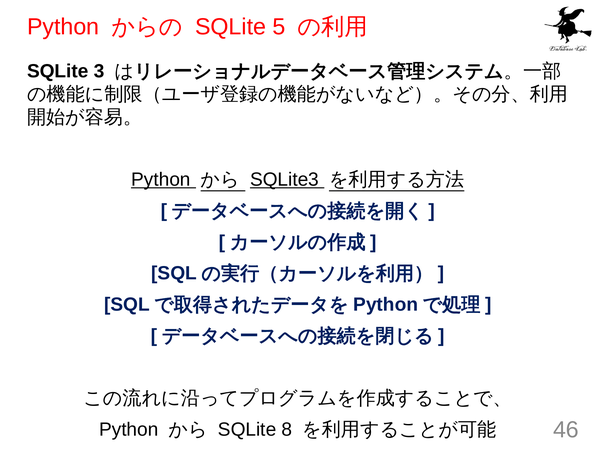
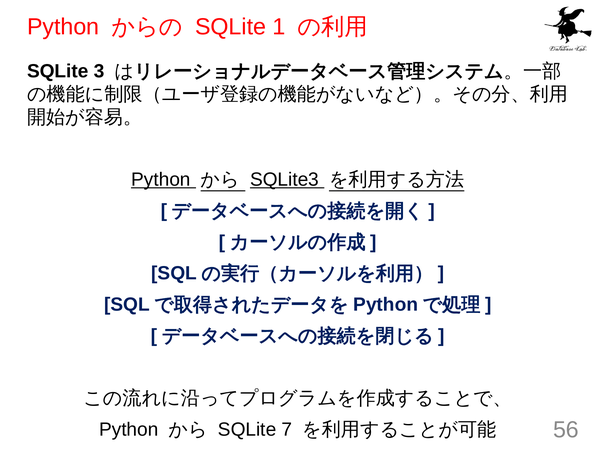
5: 5 -> 1 (279, 27)
8: 8 -> 7 (287, 429)
46: 46 -> 56 (566, 429)
